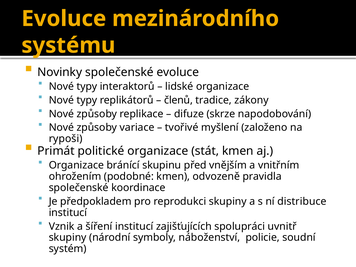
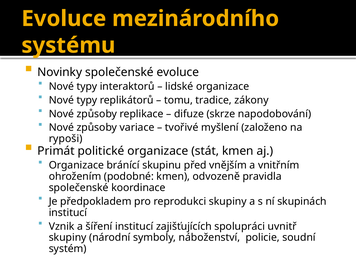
členů: členů -> tomu (178, 100)
distribuce: distribuce -> skupinách (302, 201)
